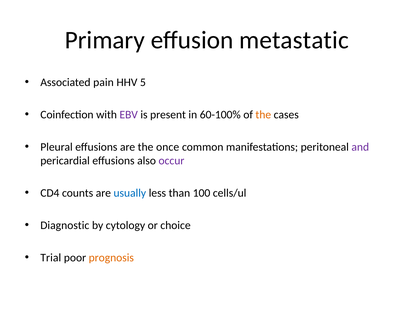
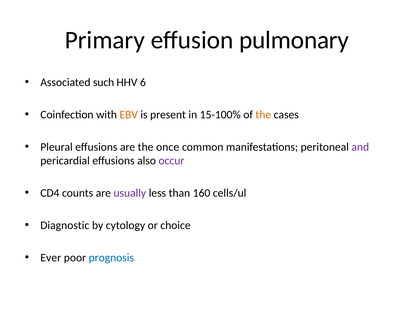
metastatic: metastatic -> pulmonary (294, 40)
pain: pain -> such (104, 82)
5: 5 -> 6 (143, 82)
EBV colour: purple -> orange (129, 114)
60-100%: 60-100% -> 15-100% (220, 114)
usually colour: blue -> purple (130, 193)
100: 100 -> 160 (202, 193)
Trial: Trial -> Ever (51, 257)
prognosis colour: orange -> blue (111, 257)
